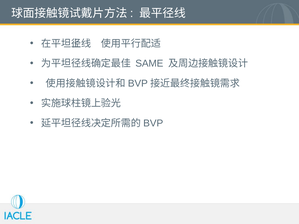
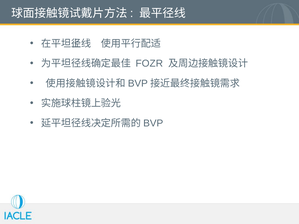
SAME: SAME -> FOZR (149, 64)
